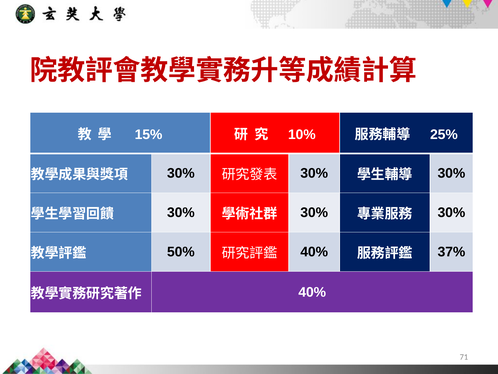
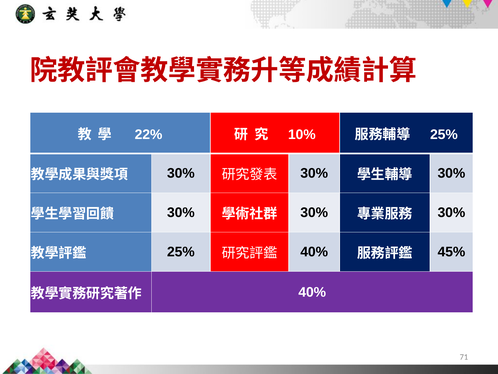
15%: 15% -> 22% (149, 134)
50%: 50% -> 25% (181, 252)
37%: 37% -> 45% (451, 252)
